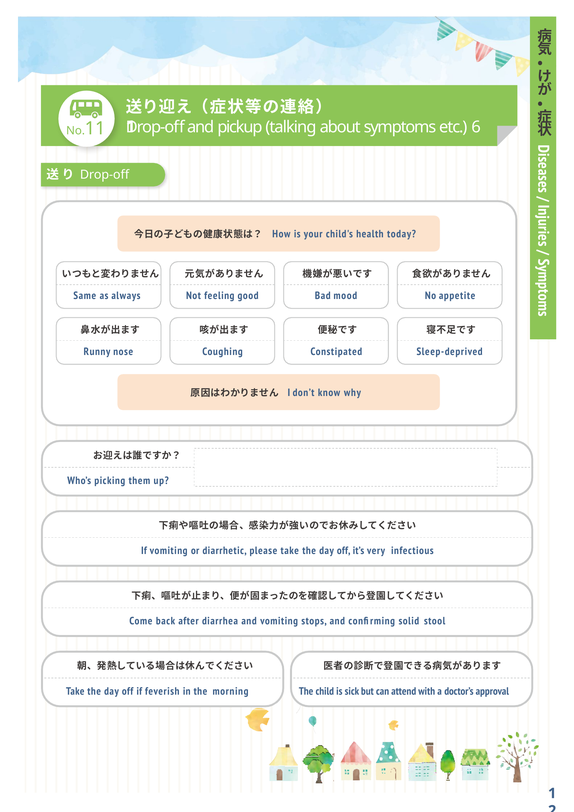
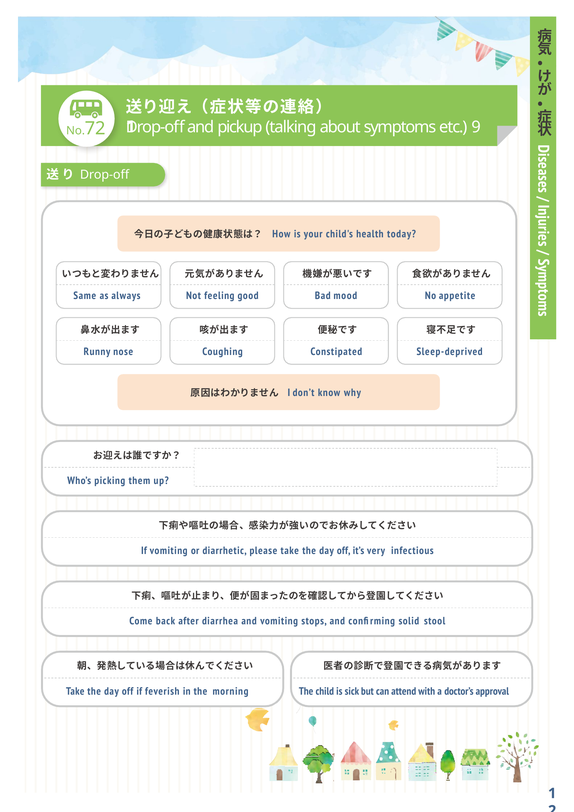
6: 6 -> 9 (476, 127)
11: 11 -> 72 (95, 129)
